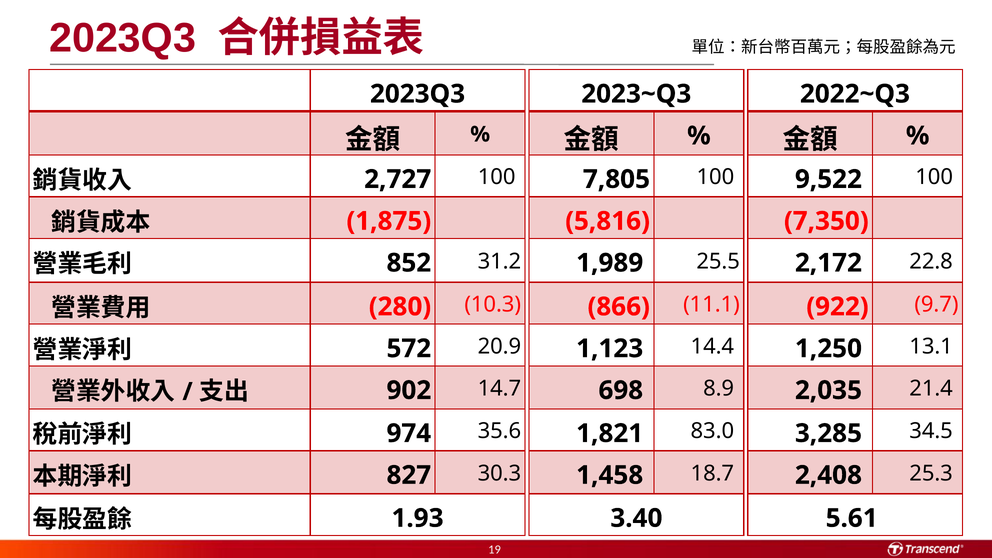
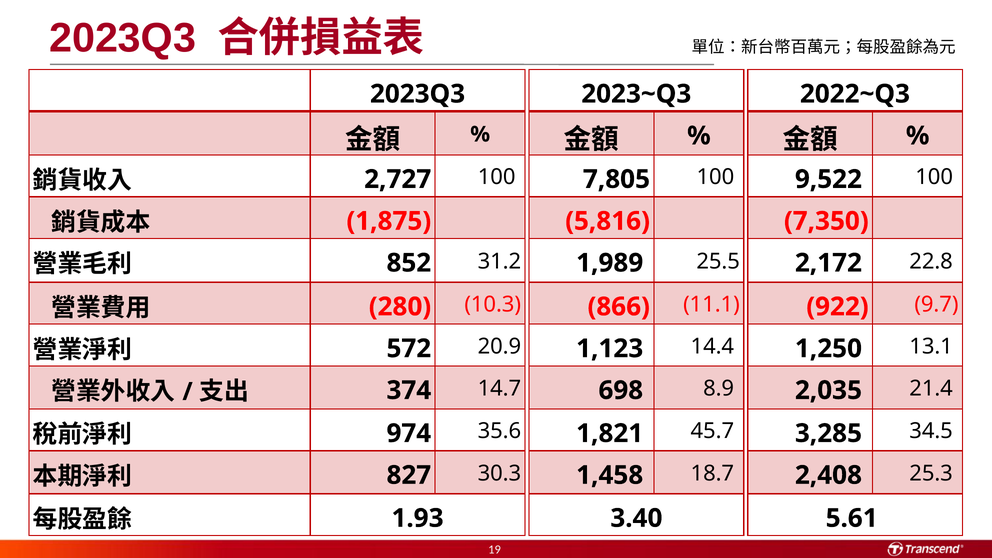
902: 902 -> 374 (409, 390)
83.0: 83.0 -> 45.7 (712, 431)
